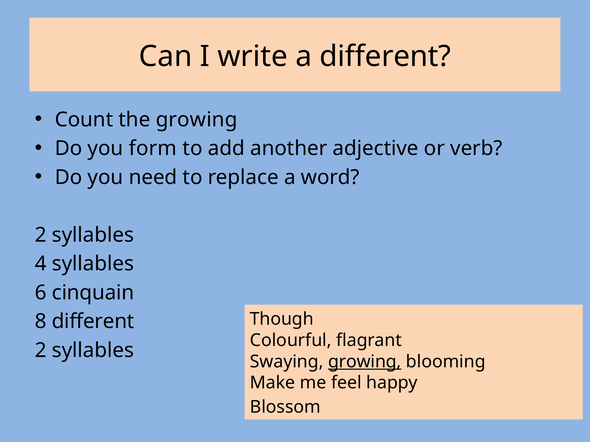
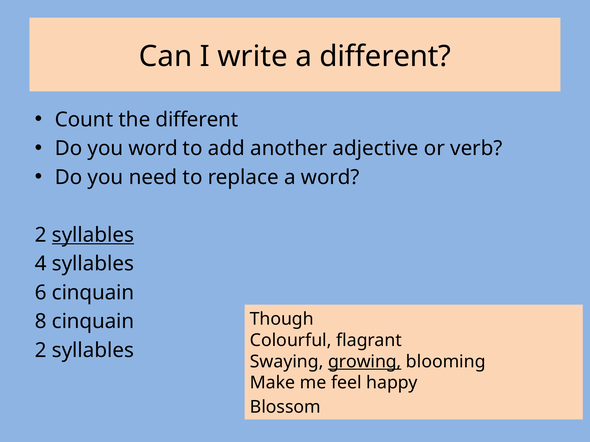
the growing: growing -> different (197, 120)
you form: form -> word (153, 149)
syllables underline: none -> present (93, 235)
8 different: different -> cinquain (93, 322)
